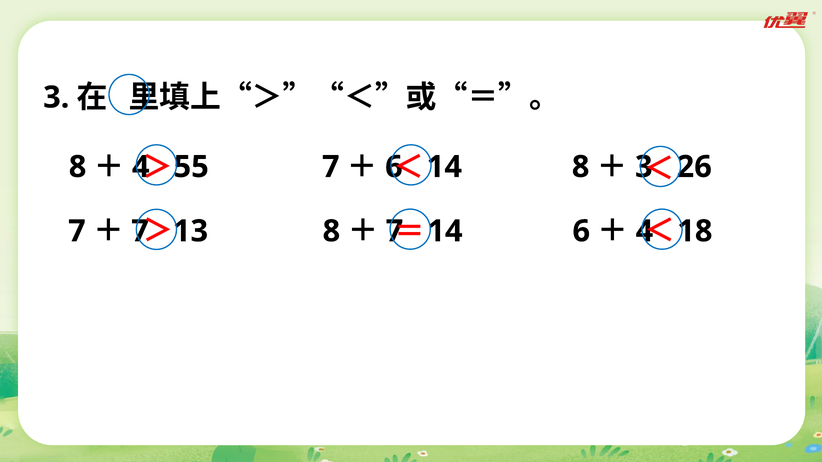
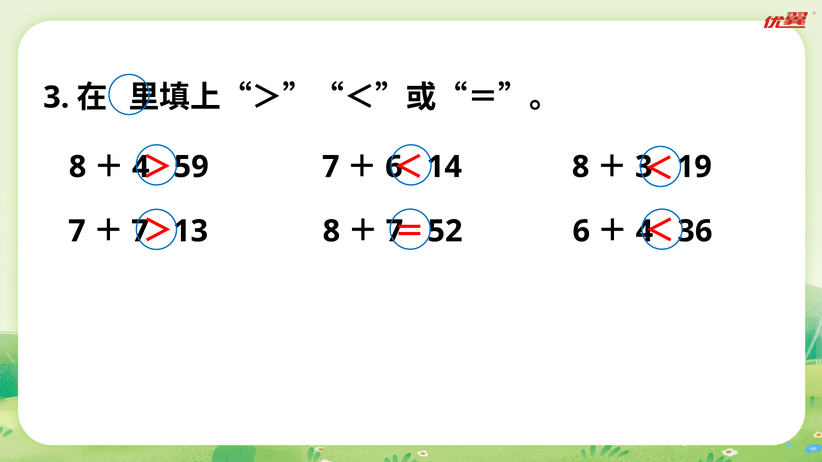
55: 55 -> 59 (191, 167)
26: 26 -> 19 (694, 167)
14: 14 -> 52 (445, 231)
18: 18 -> 36 (695, 231)
